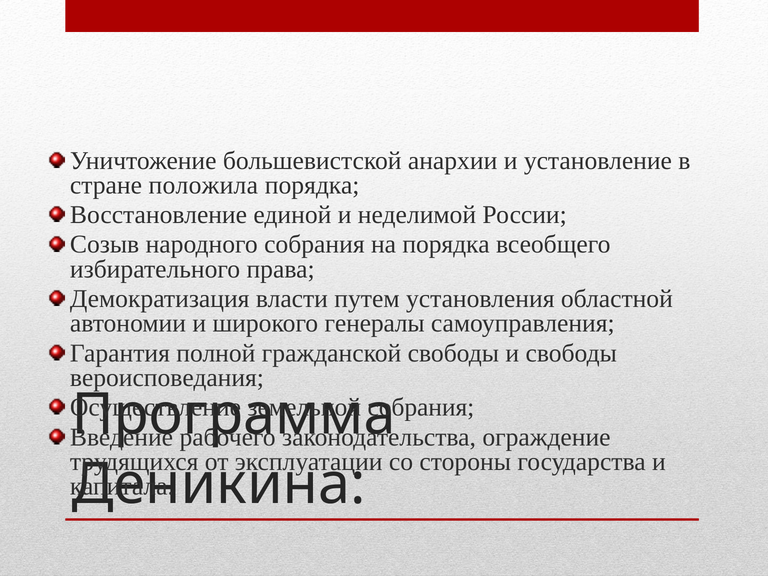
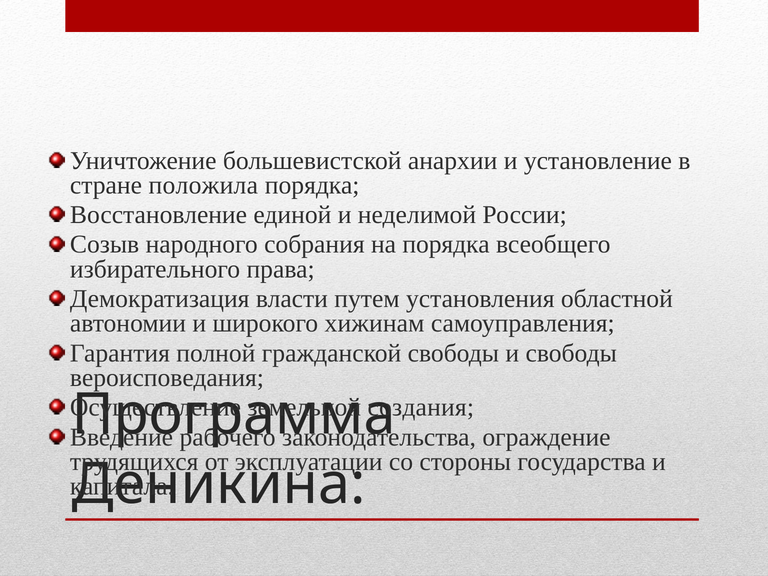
генералы: генералы -> хижинам (374, 323)
собрания: собрания -> создания (421, 407)
